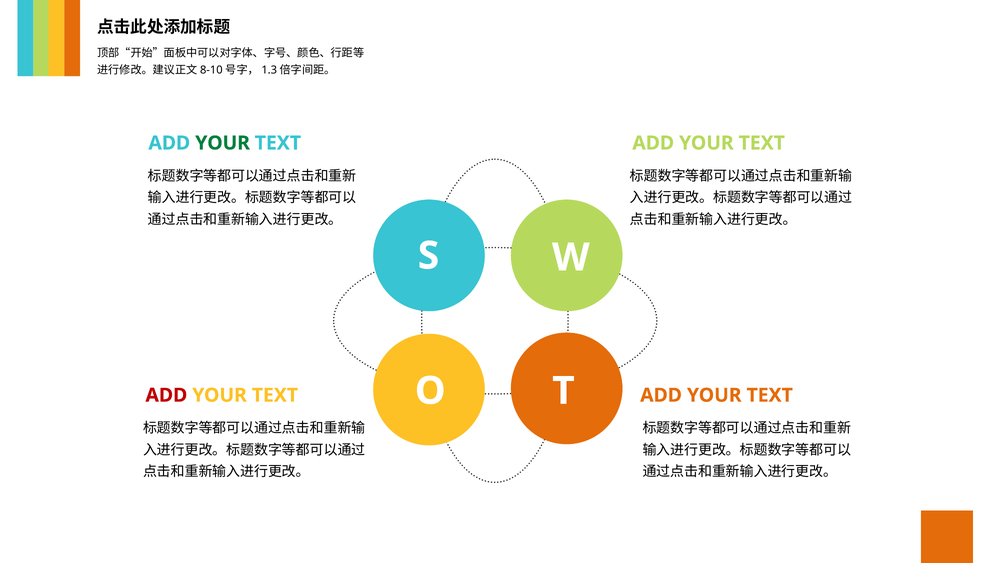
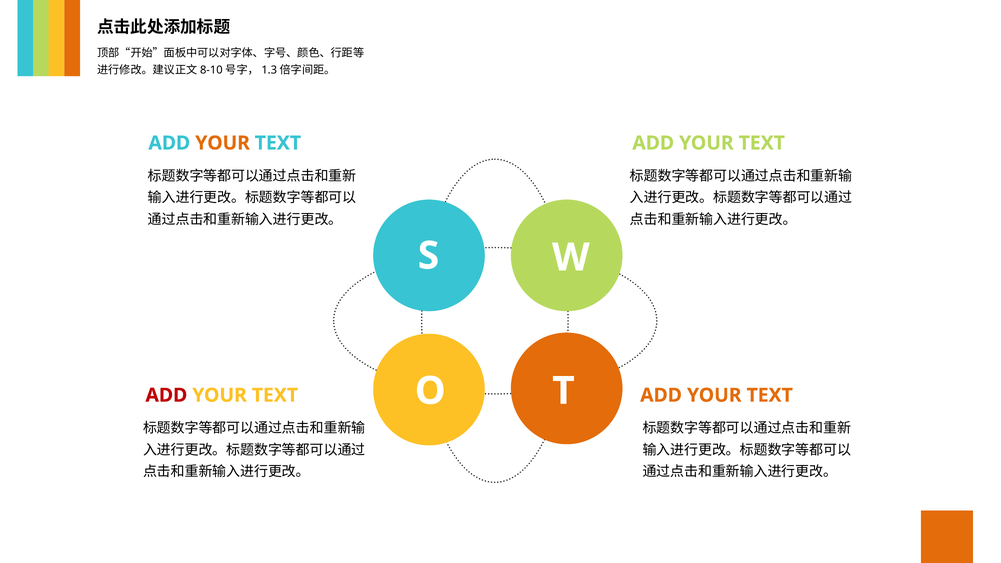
YOUR colour: green -> orange (223, 143)
